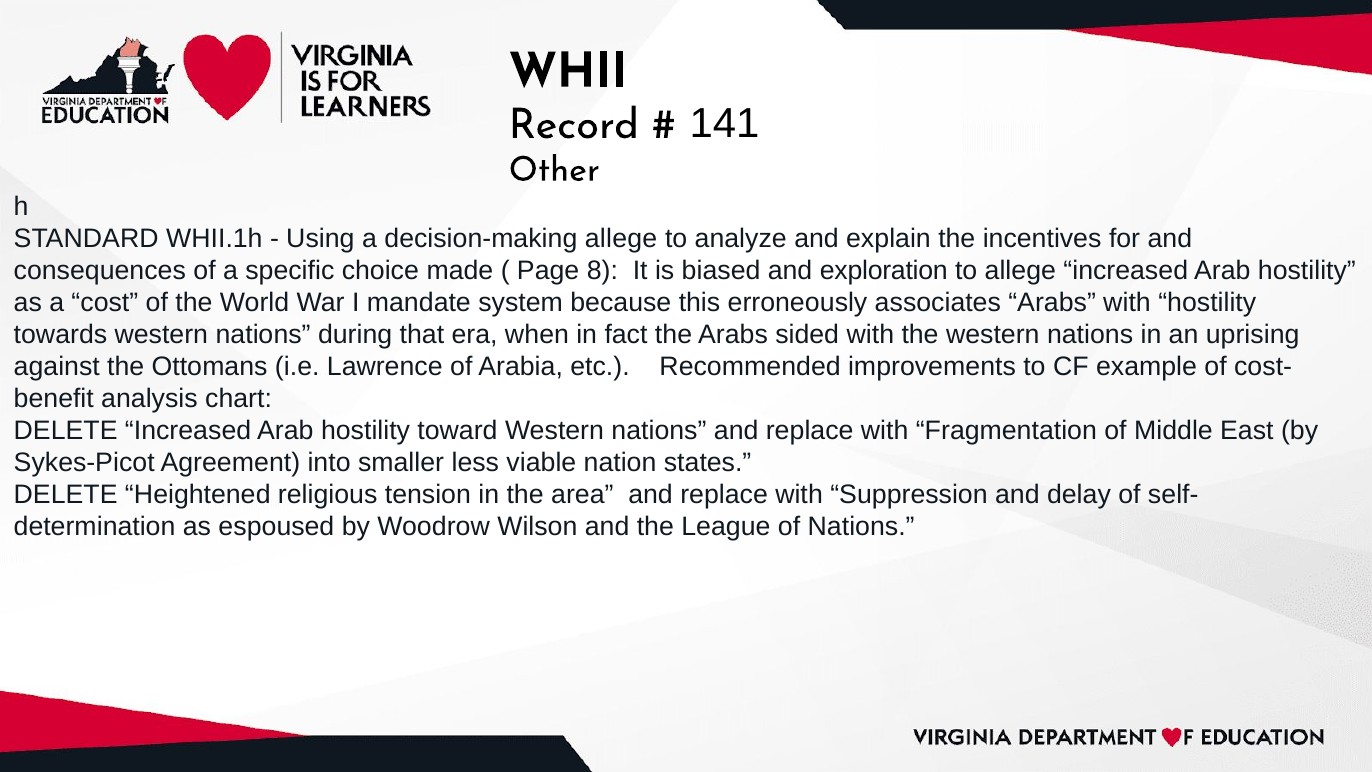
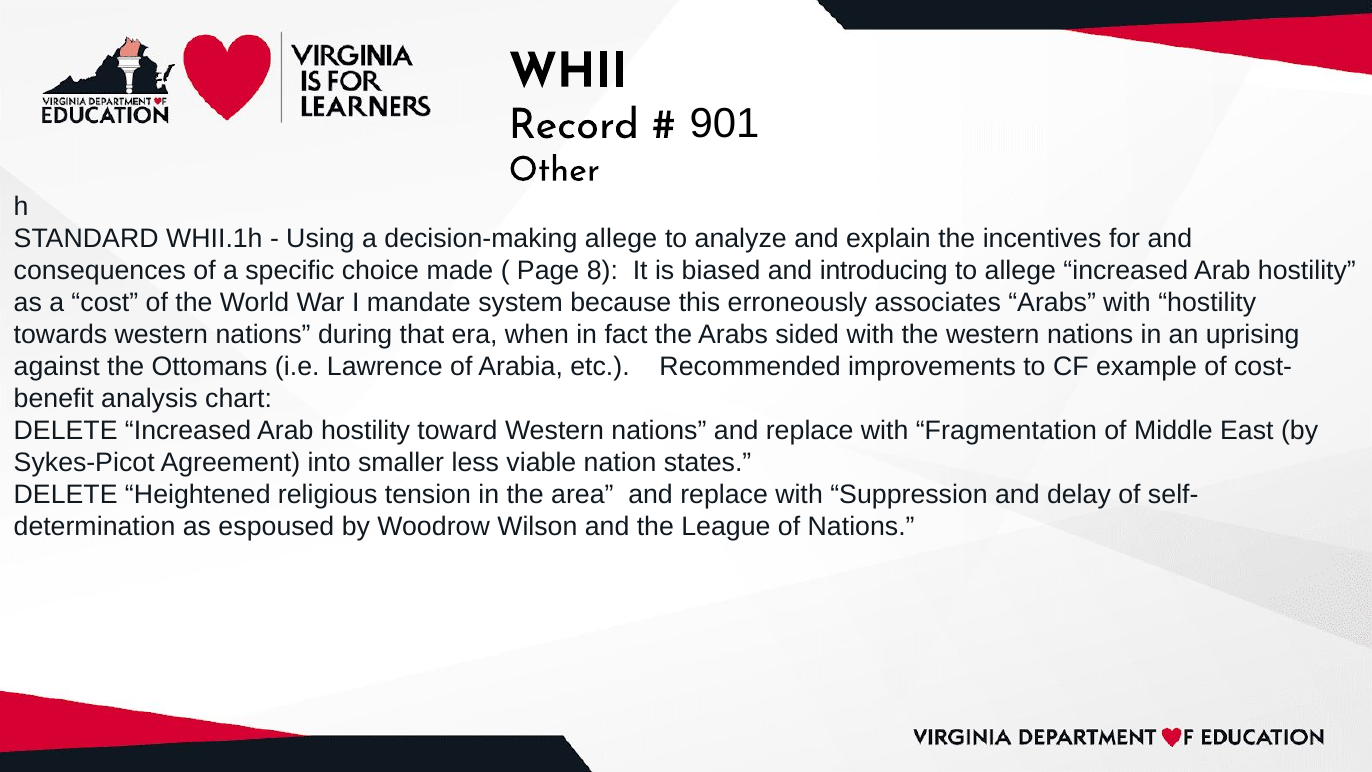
141: 141 -> 901 (724, 124)
exploration: exploration -> introducing (884, 271)
